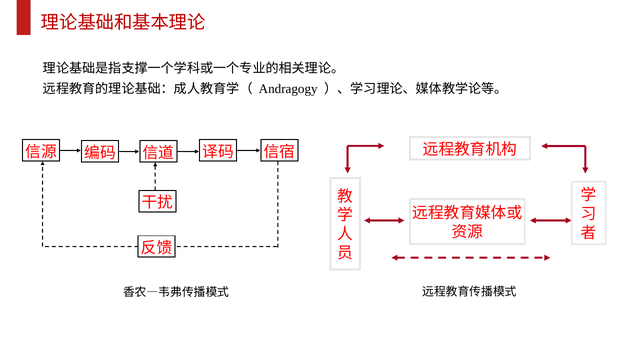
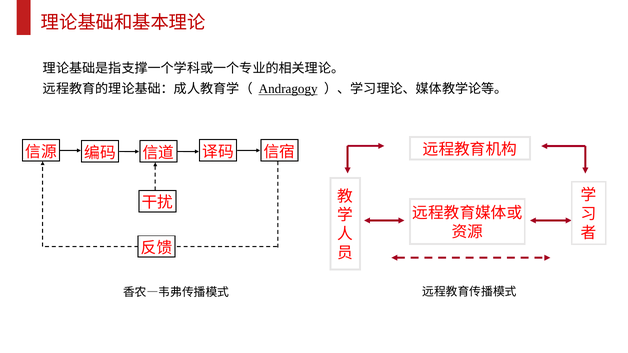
Andragogy underline: none -> present (288, 89)
